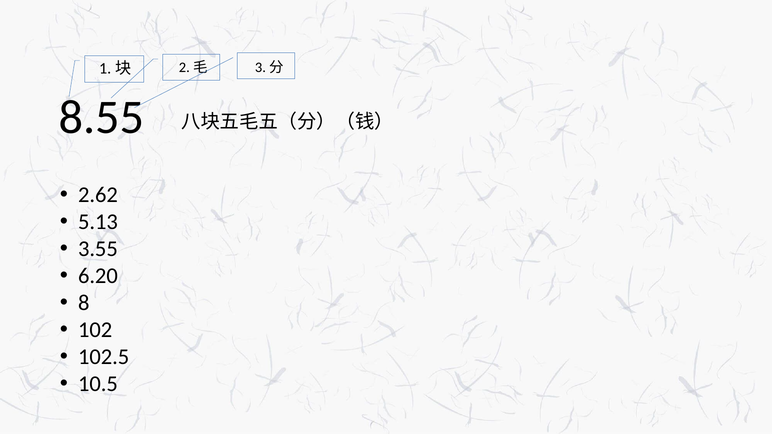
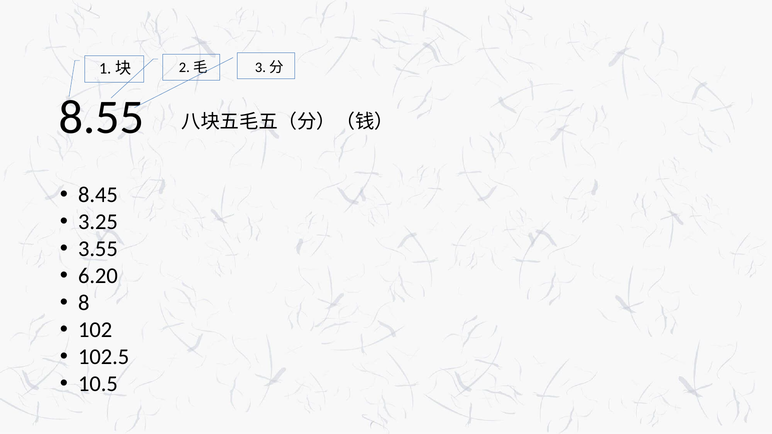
2.62: 2.62 -> 8.45 (98, 195)
5.13: 5.13 -> 3.25 (98, 222)
